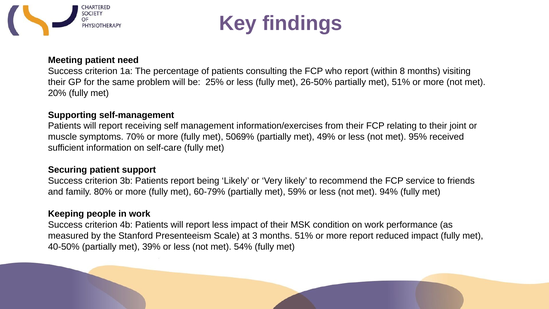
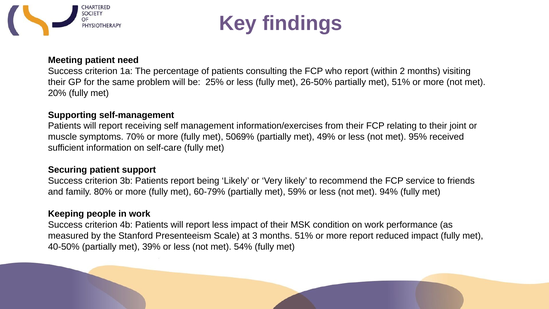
8: 8 -> 2 (402, 71)
